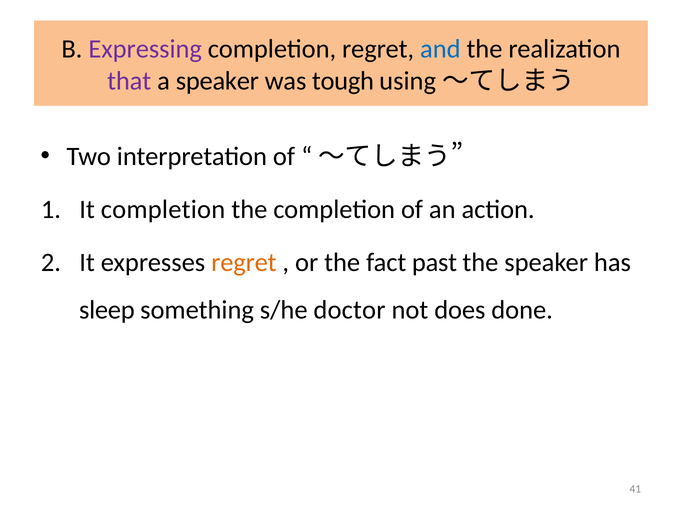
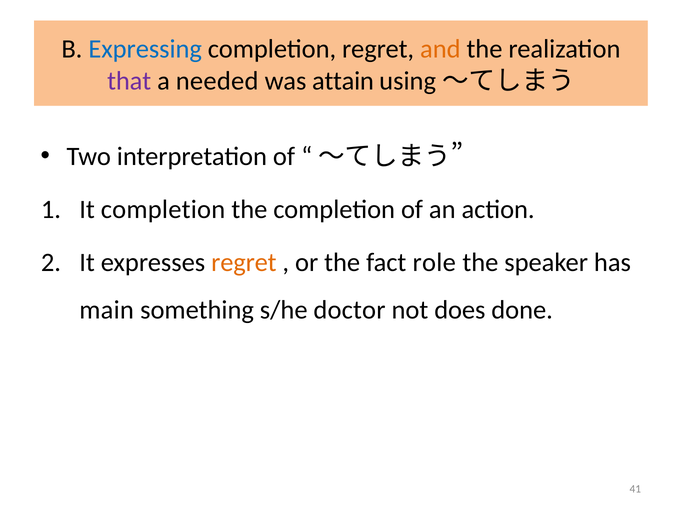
Expressing colour: purple -> blue (145, 49)
and colour: blue -> orange (440, 49)
a speaker: speaker -> needed (217, 81)
tough: tough -> attain (343, 81)
past: past -> role (434, 262)
sleep: sleep -> main (107, 310)
